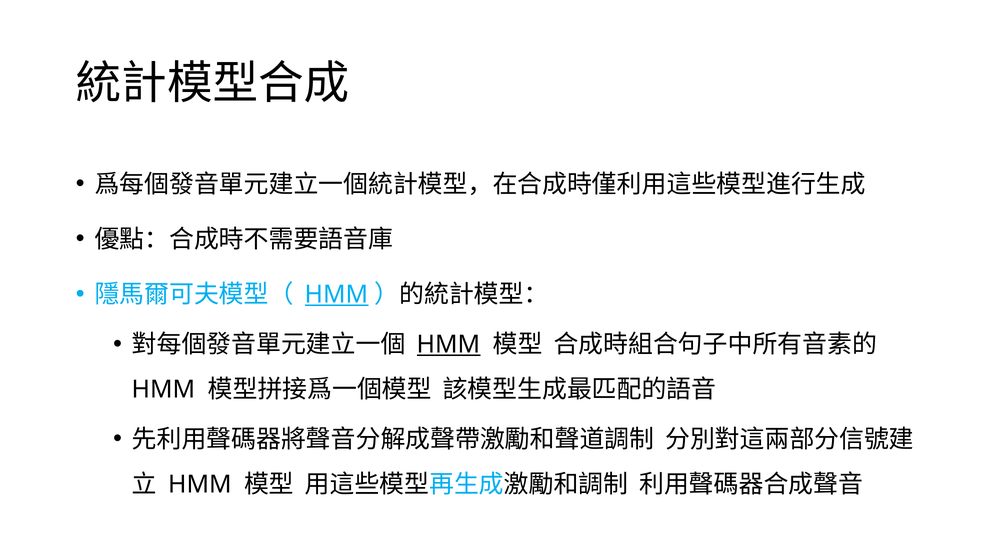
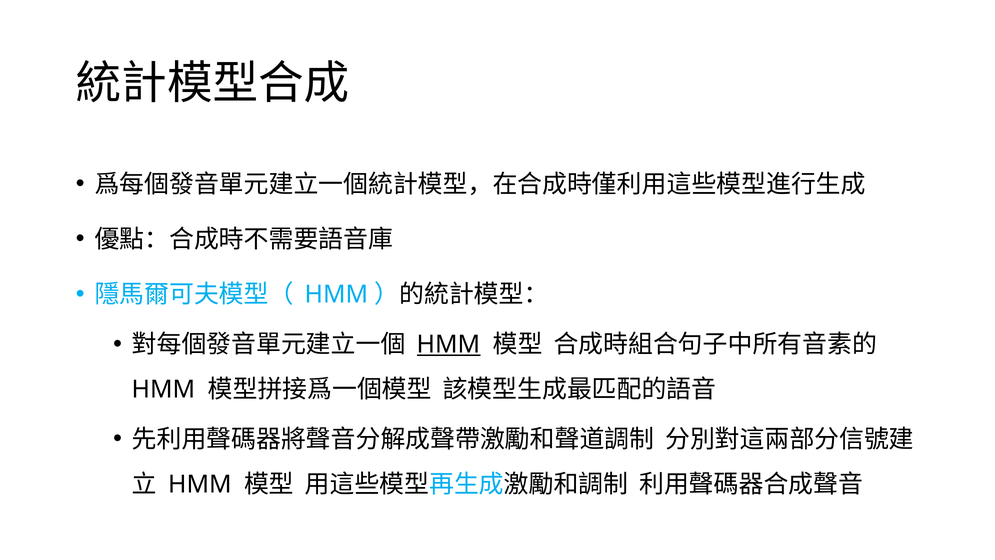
HMM underline: present -> none (337, 295)
